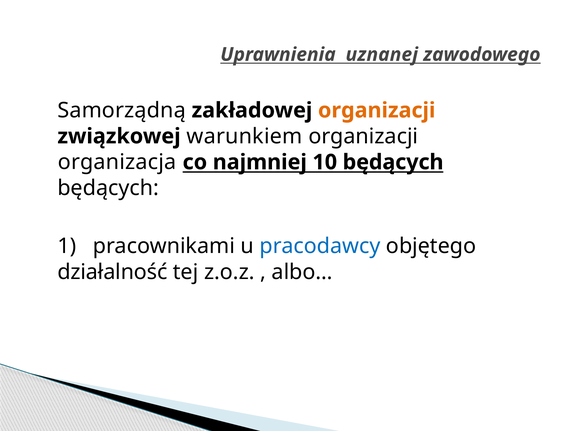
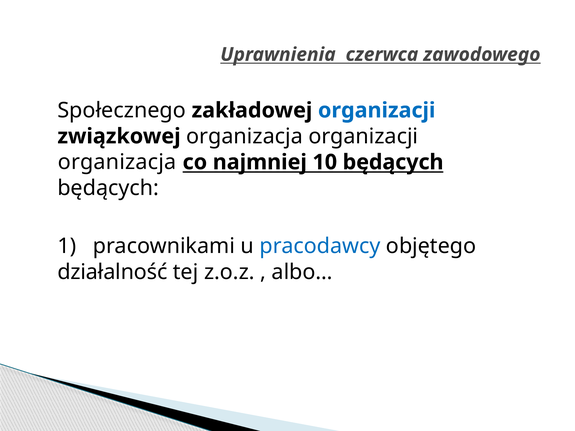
uznanej: uznanej -> czerwca (382, 55)
Samorządną: Samorządną -> Społecznego (122, 110)
organizacji colour: orange -> blue (377, 110)
związkowej warunkiem: warunkiem -> organizacja (245, 136)
